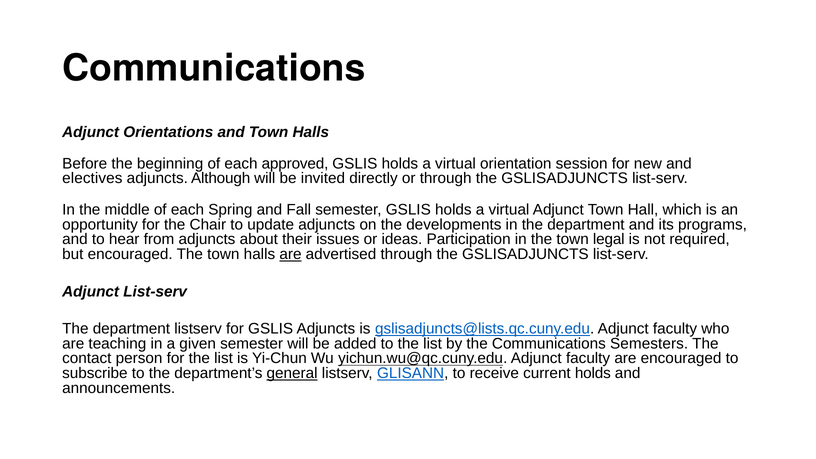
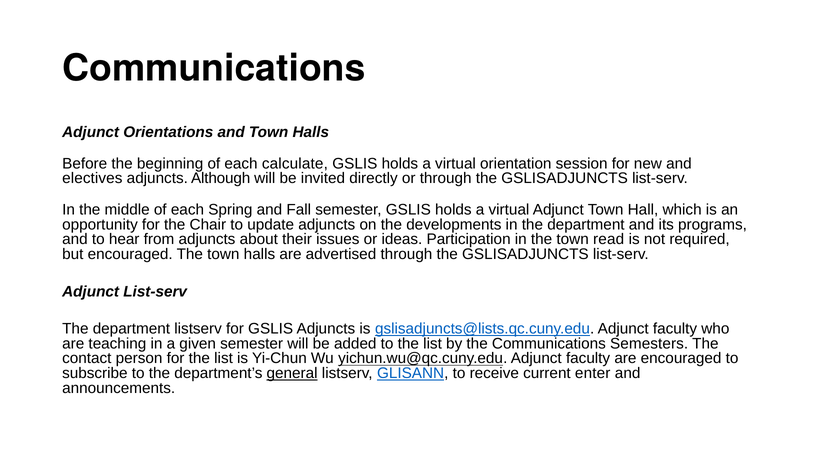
approved: approved -> calculate (295, 163)
legal: legal -> read (609, 239)
are underline: present -> none (290, 254)
current holds: holds -> enter (593, 373)
